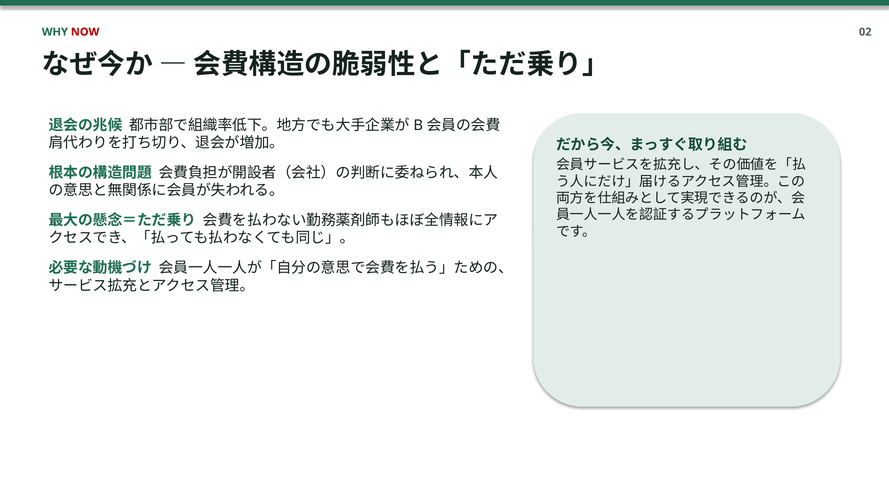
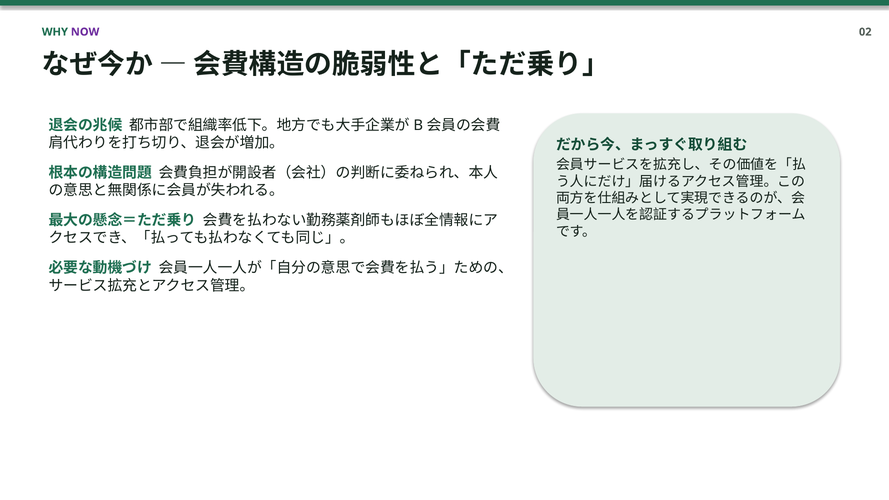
NOW colour: red -> purple (85, 32)
